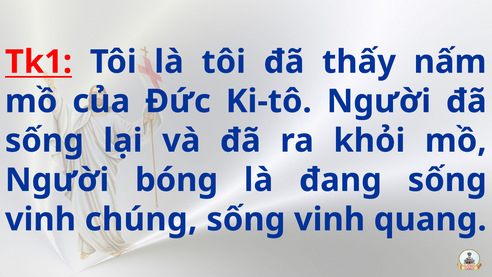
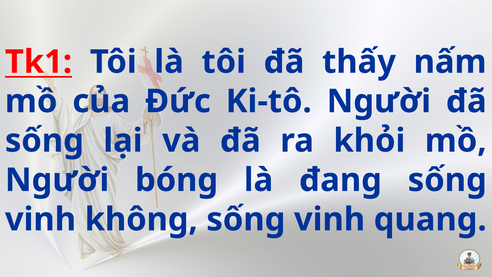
chúng: chúng -> không (141, 219)
